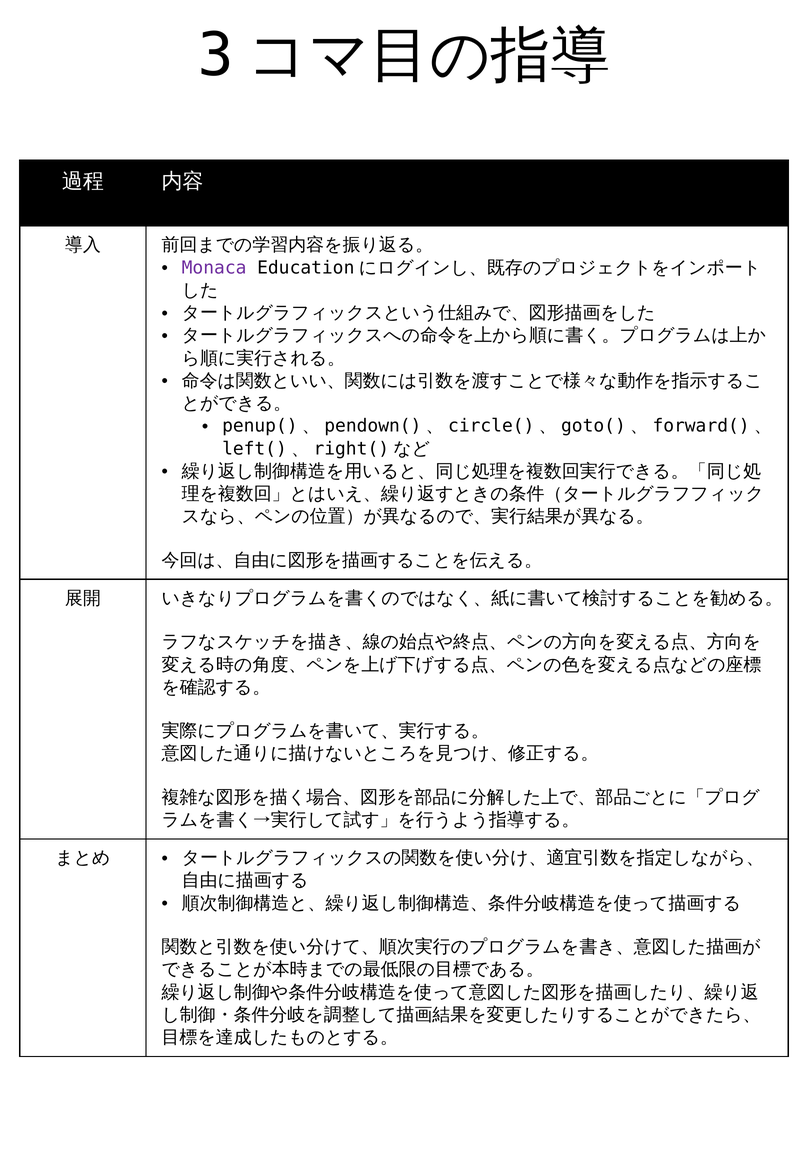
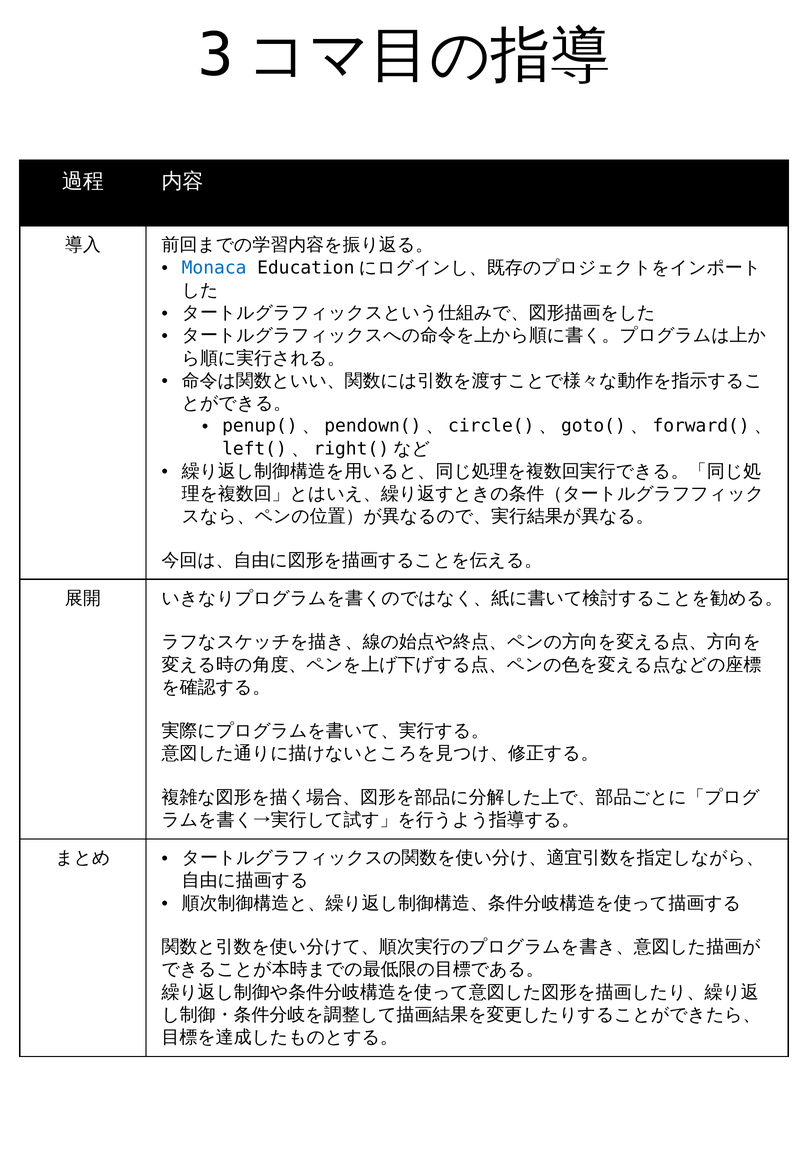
Monaca colour: purple -> blue (214, 267)
